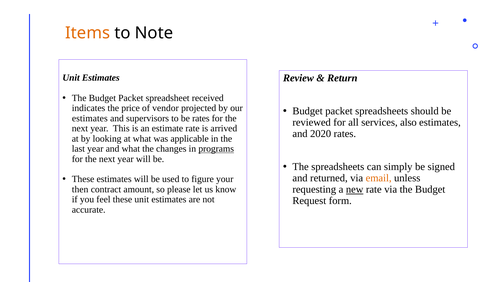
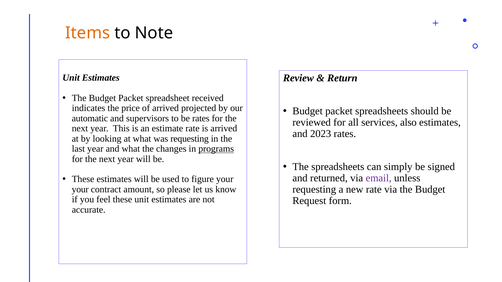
of vendor: vendor -> arrived (166, 108)
estimates: estimates -> automatic (90, 118)
2020: 2020 -> 2023 (321, 134)
was applicable: applicable -> requesting (190, 139)
email colour: orange -> purple (379, 178)
new underline: present -> none (355, 190)
then: then -> your (80, 190)
